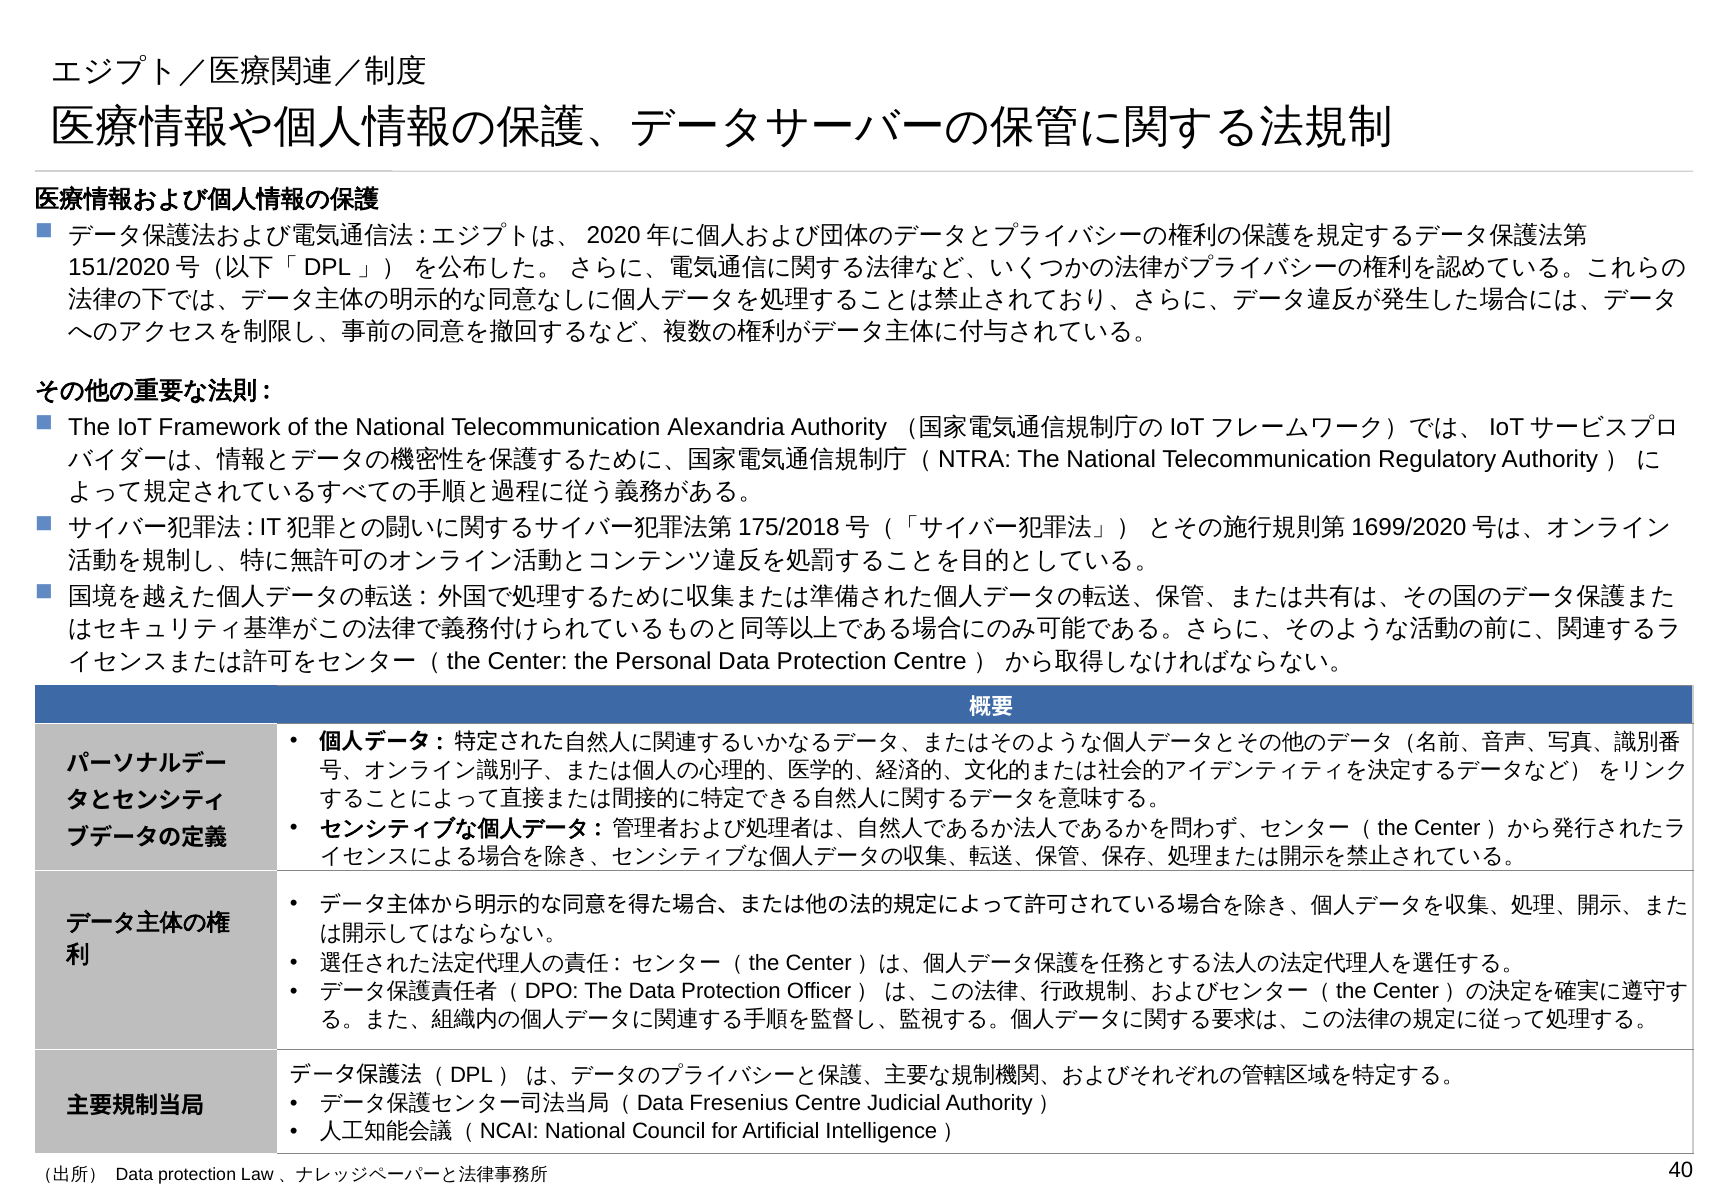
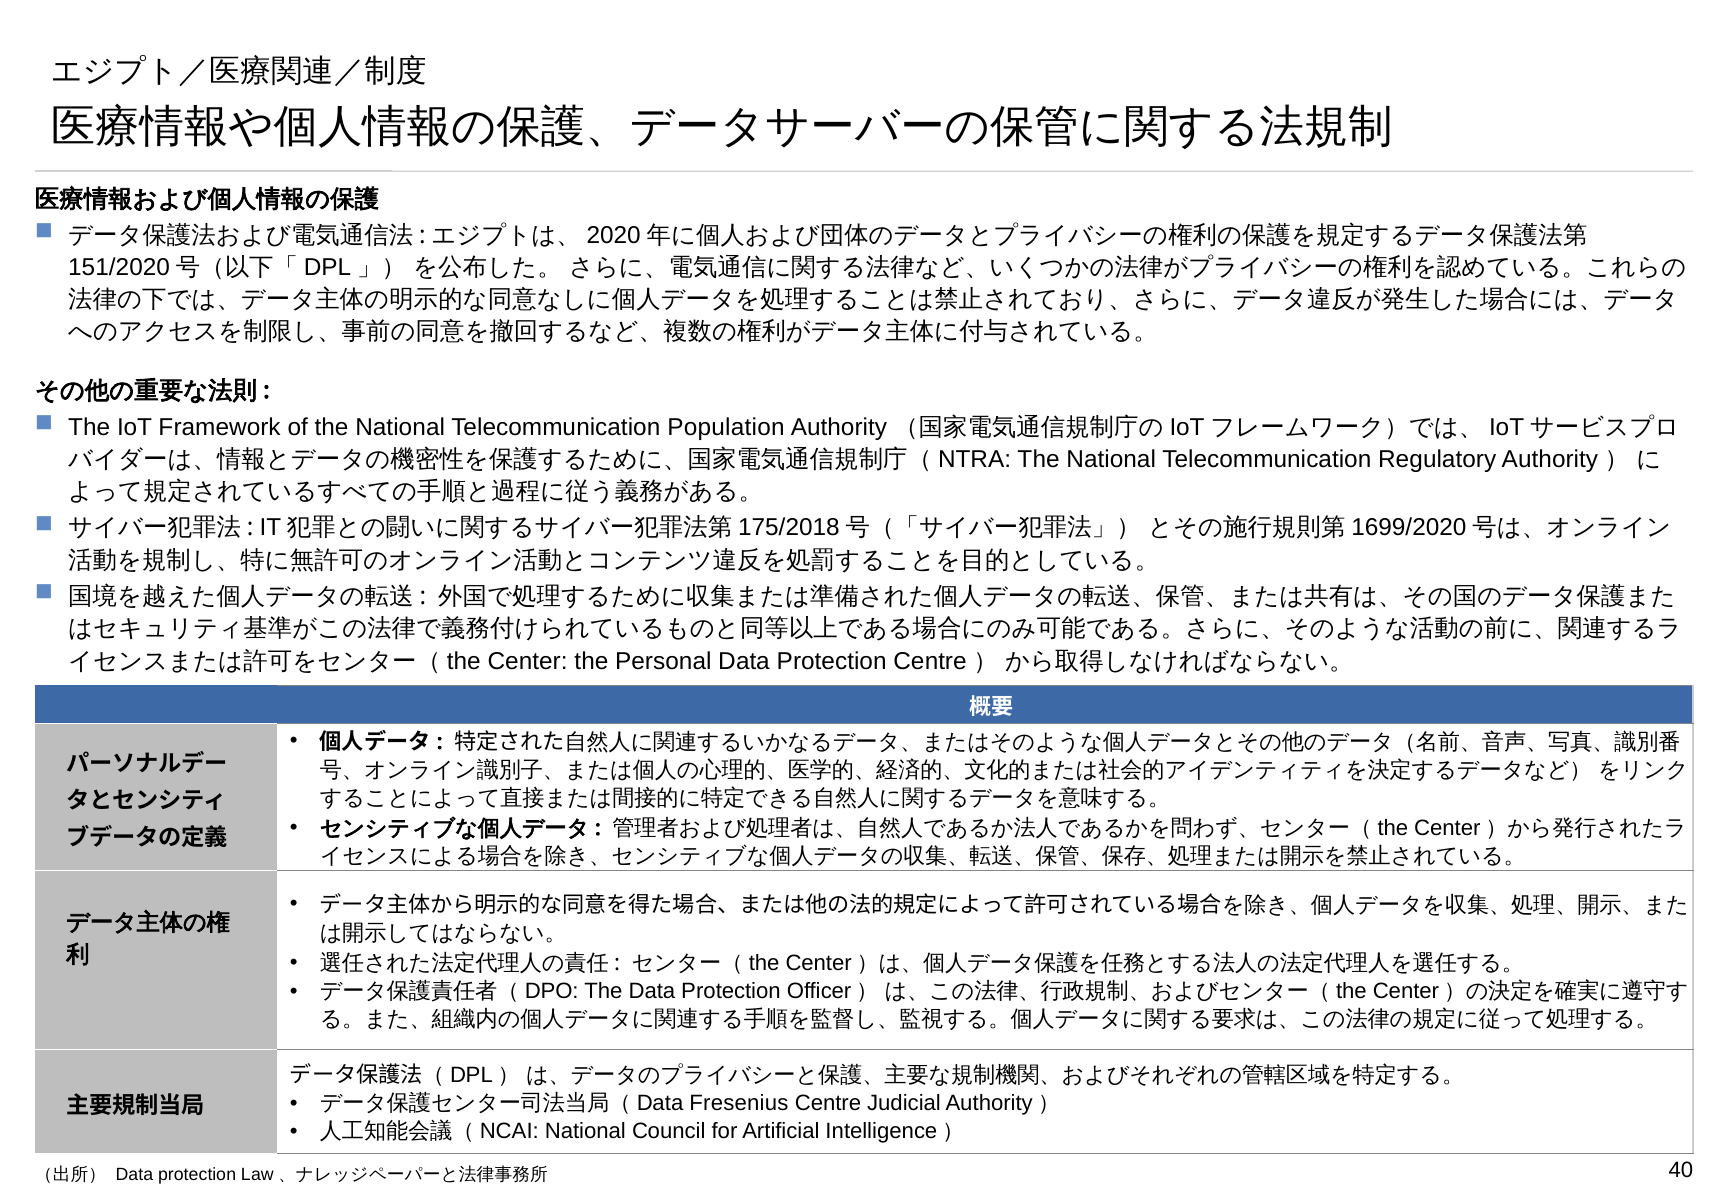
Alexandria: Alexandria -> Population (726, 427)
